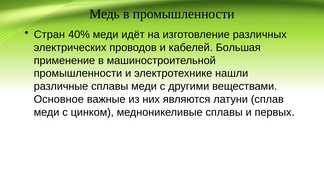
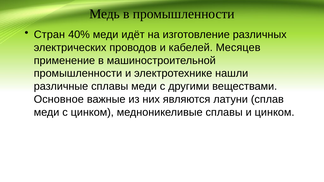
Большая: Большая -> Месяцев (238, 48)
и первых: первых -> цинком (275, 112)
